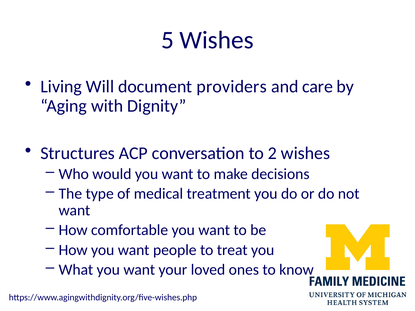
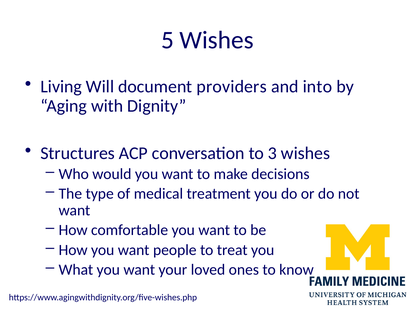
care: care -> into (317, 87)
2: 2 -> 3 (272, 153)
